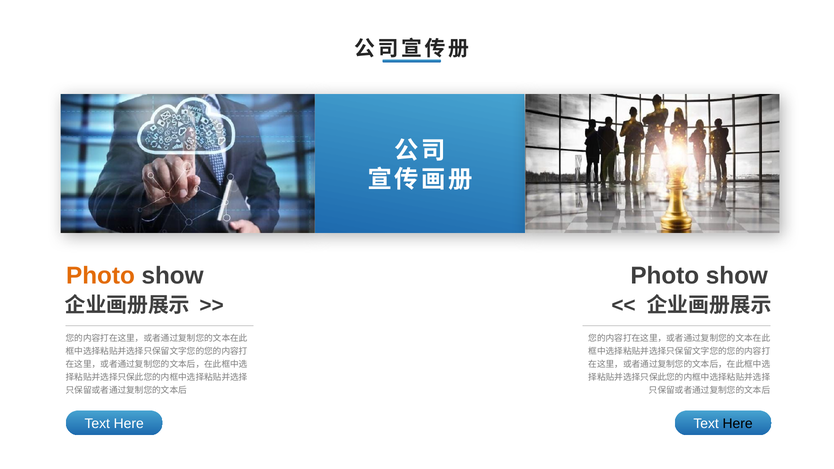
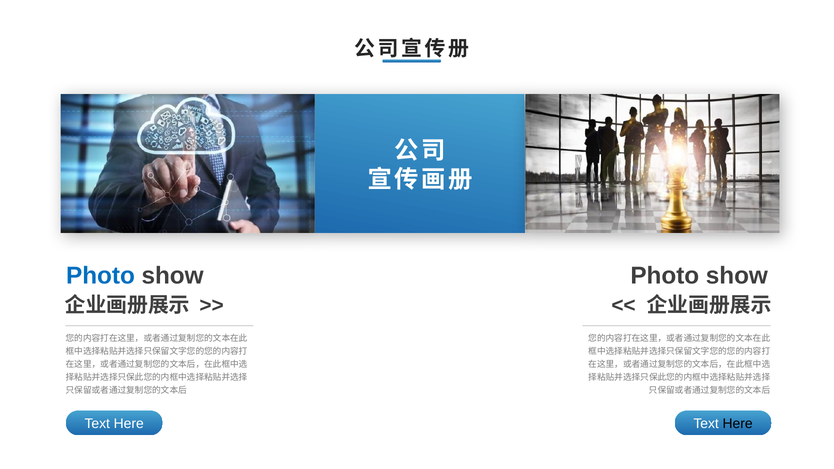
Photo colour: orange -> blue (100, 276)
